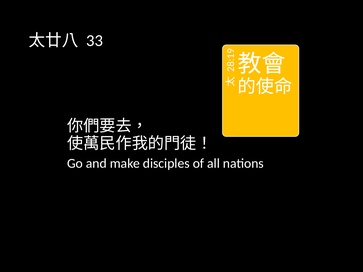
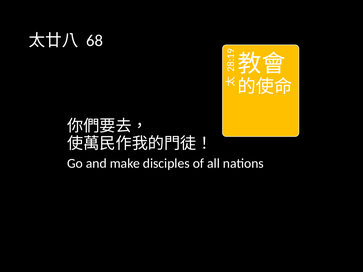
33: 33 -> 68 (95, 41)
